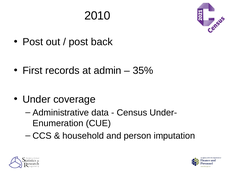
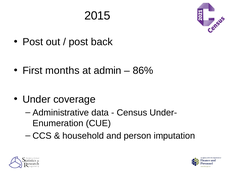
2010: 2010 -> 2015 (97, 16)
records: records -> months (62, 71)
35%: 35% -> 86% (143, 71)
